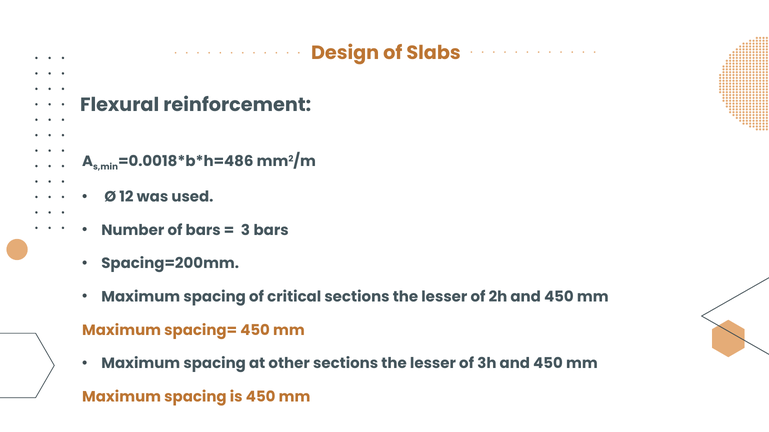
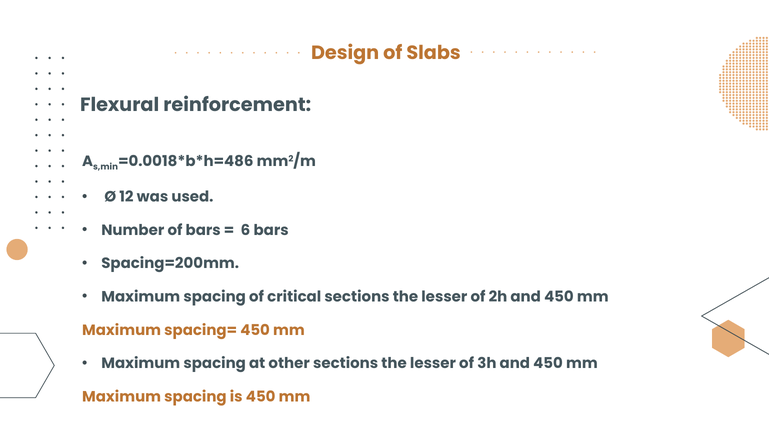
3: 3 -> 6 (245, 231)
